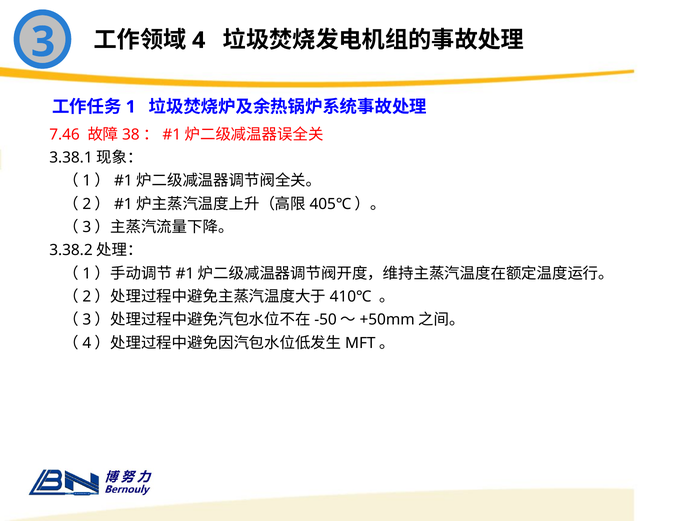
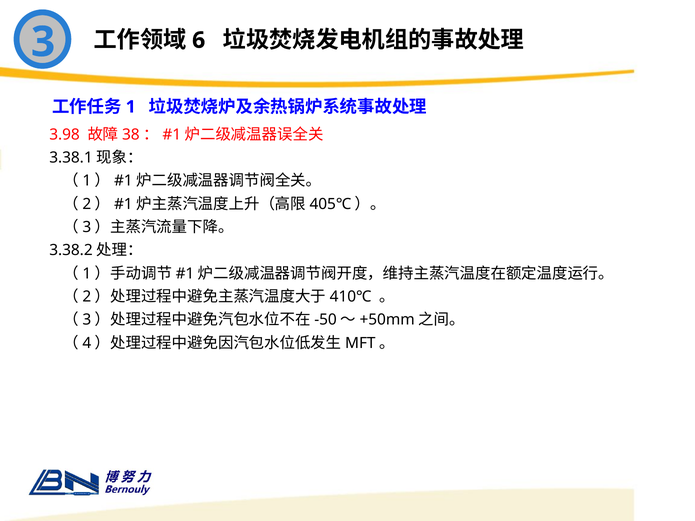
4: 4 -> 6 (199, 40)
7.46: 7.46 -> 3.98 (65, 135)
